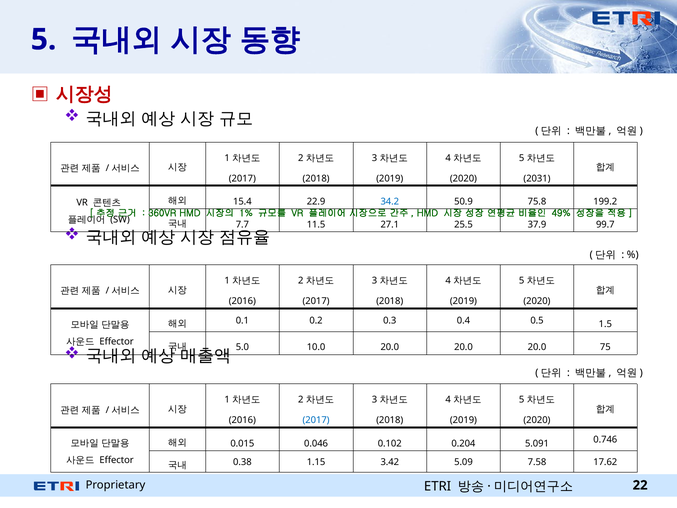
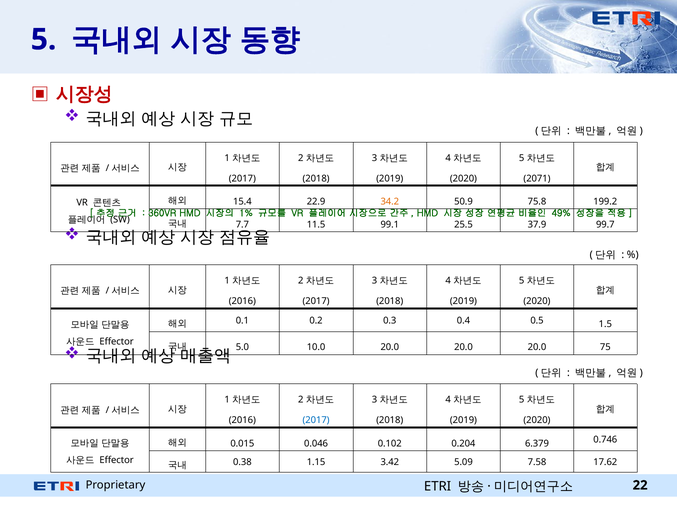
2031: 2031 -> 2071 (537, 178)
34.2 colour: blue -> orange (390, 201)
27.1: 27.1 -> 99.1 (390, 225)
5.091: 5.091 -> 6.379 (537, 443)
